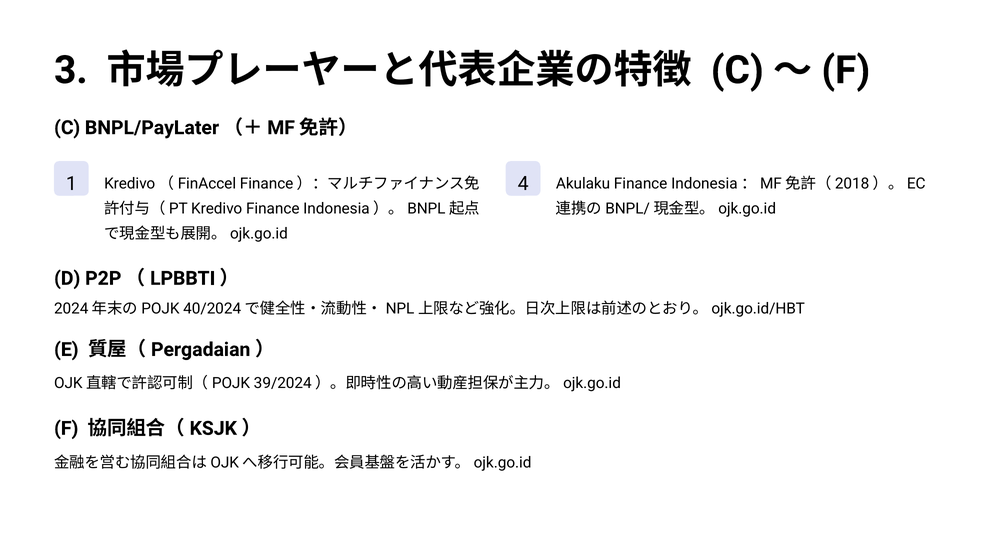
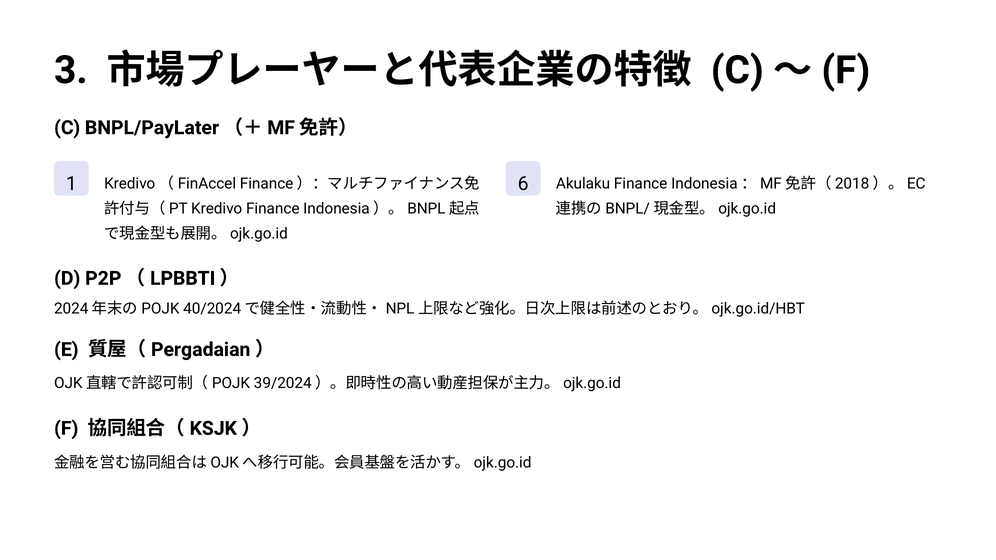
4: 4 -> 6 (523, 184)
